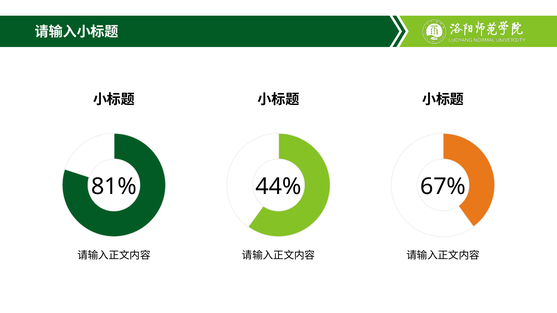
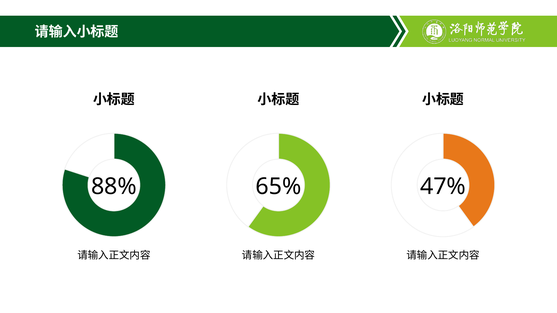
81%: 81% -> 88% (114, 187)
44%: 44% -> 65% (279, 187)
67%: 67% -> 47% (443, 187)
